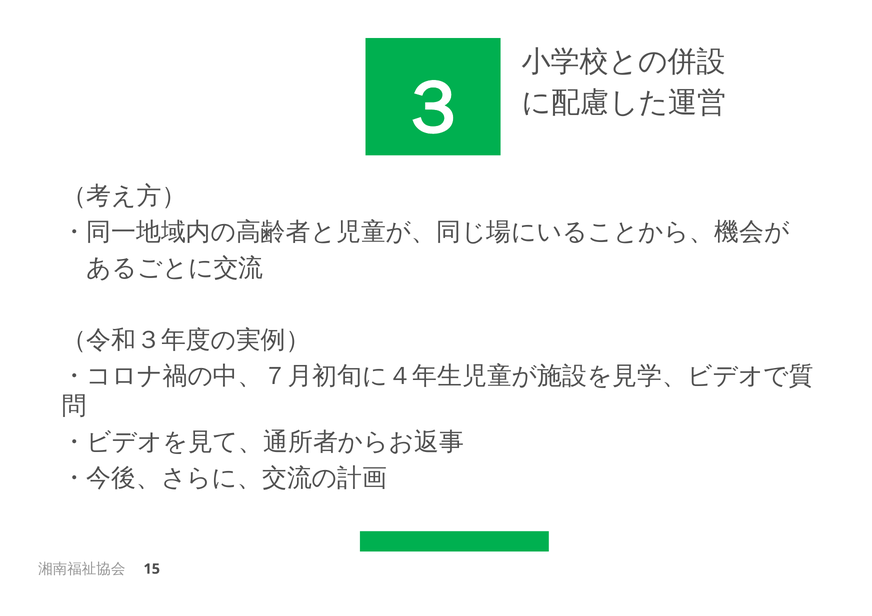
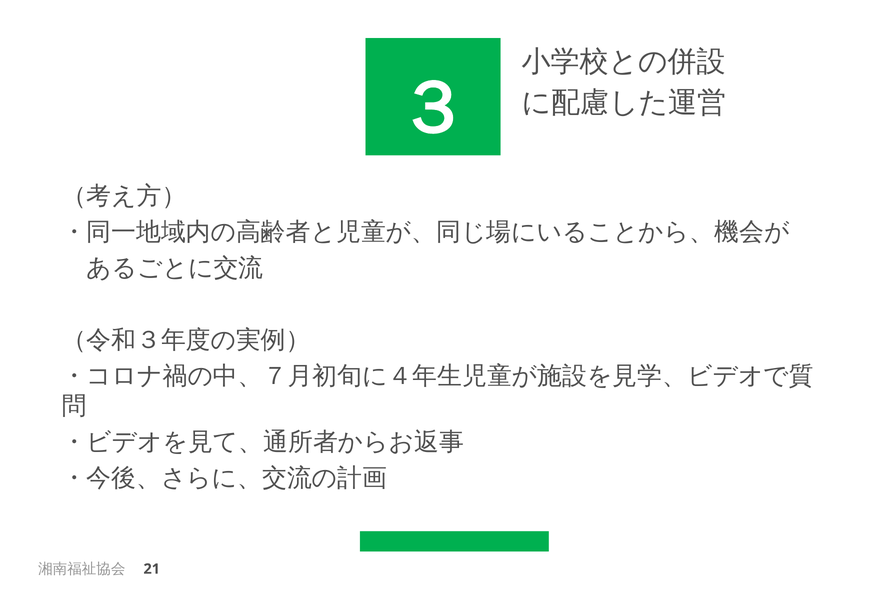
15: 15 -> 21 (152, 569)
